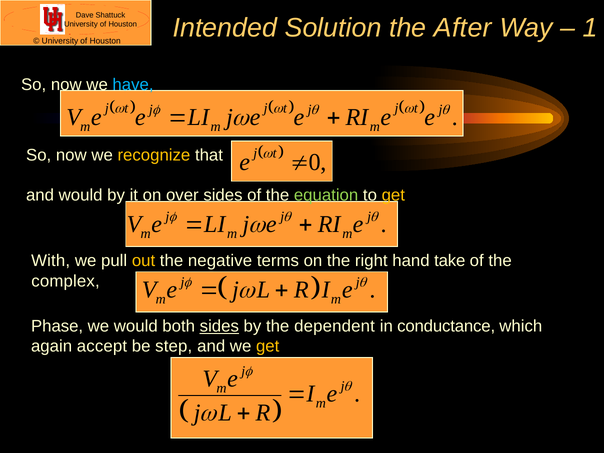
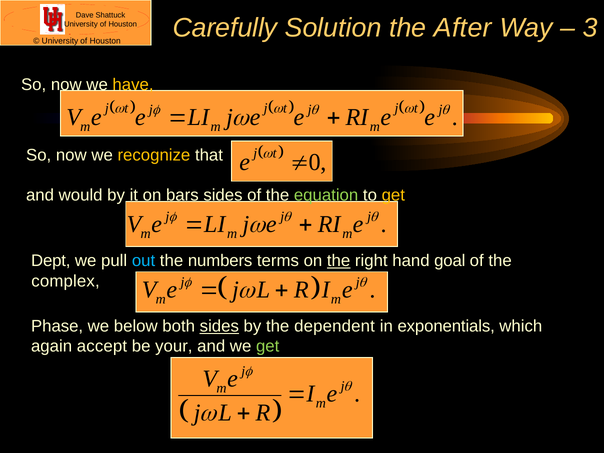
Intended: Intended -> Carefully (225, 28)
1: 1 -> 3 (590, 28)
have colour: light blue -> yellow (133, 85)
over: over -> bars (182, 195)
With: With -> Dept (51, 261)
out colour: yellow -> light blue (144, 261)
negative: negative -> numbers (220, 261)
the underline: none -> present (339, 261)
take: take -> goal (450, 261)
we would: would -> below (136, 326)
conductance: conductance -> exponentials (446, 326)
step: step -> your (174, 346)
get colour: yellow -> light green (268, 346)
